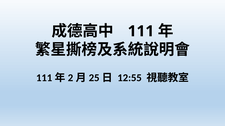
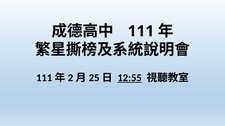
12:55 underline: none -> present (130, 78)
